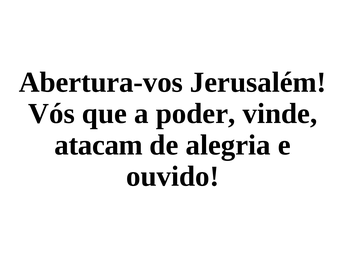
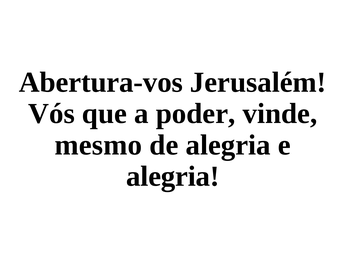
atacam: atacam -> mesmo (98, 145)
ouvido: ouvido -> alegria (173, 176)
